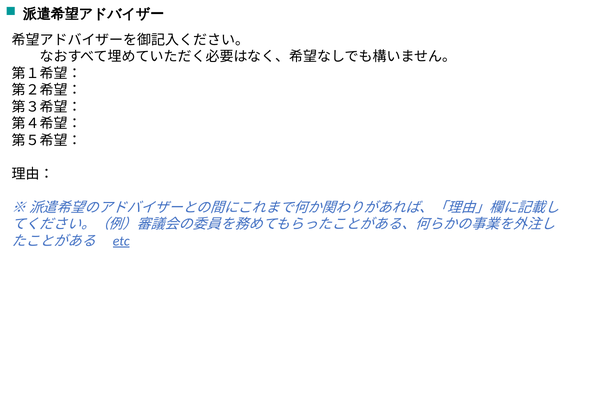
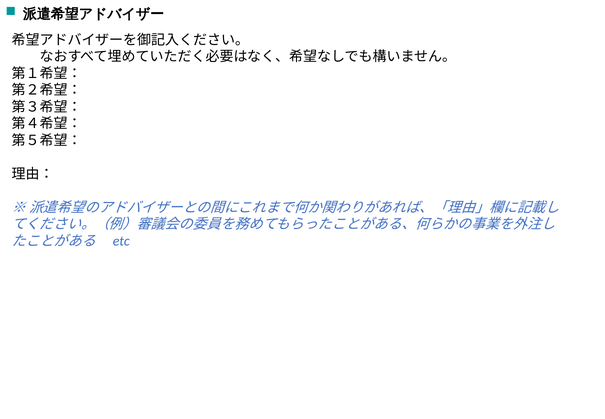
etc underline: present -> none (121, 241)
